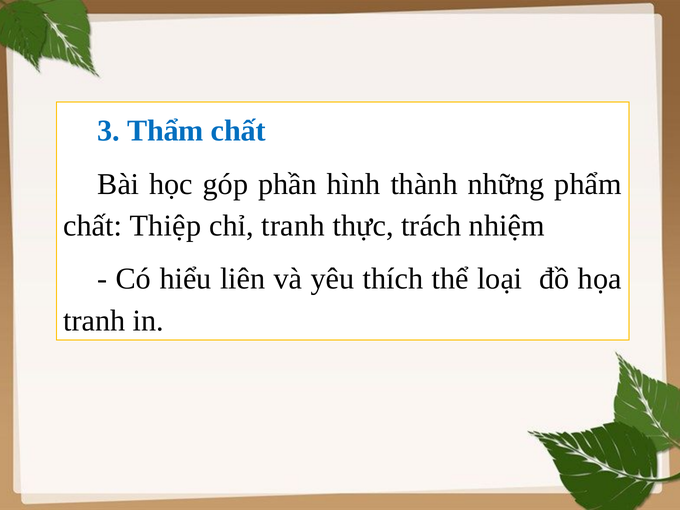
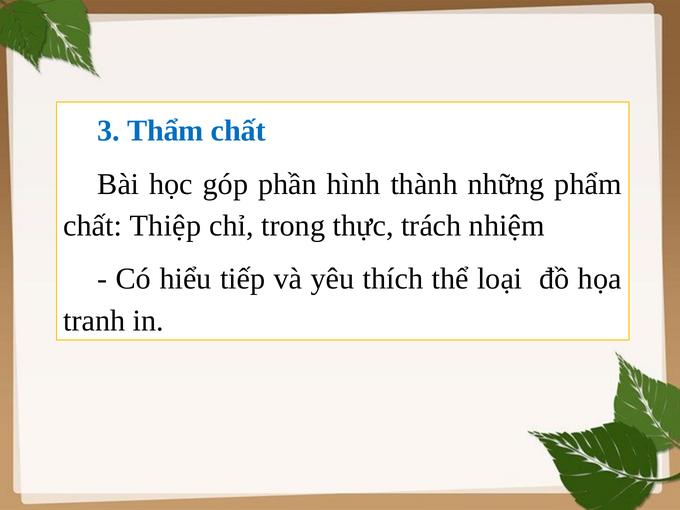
chỉ tranh: tranh -> trong (293, 226)
liên: liên -> tiếp (243, 279)
